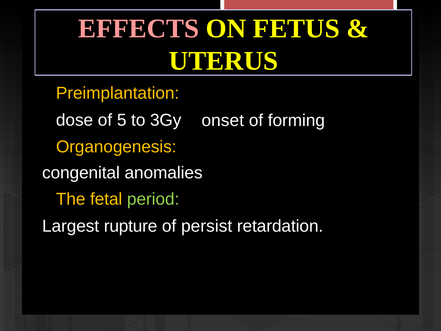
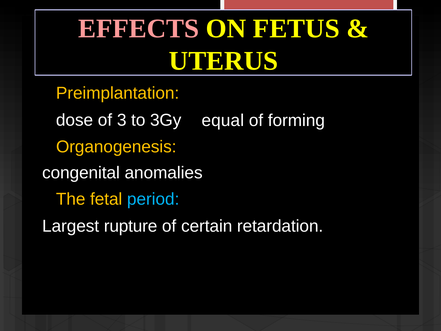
5: 5 -> 3 (122, 120)
onset: onset -> equal (223, 121)
period colour: light green -> light blue (153, 199)
persist: persist -> certain (207, 226)
